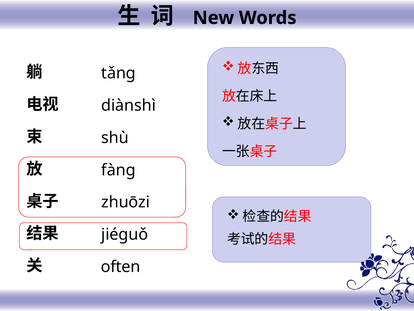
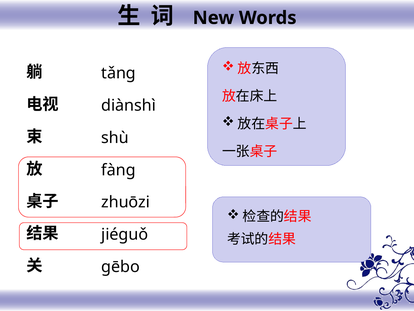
often: often -> ɡēbo (121, 266)
